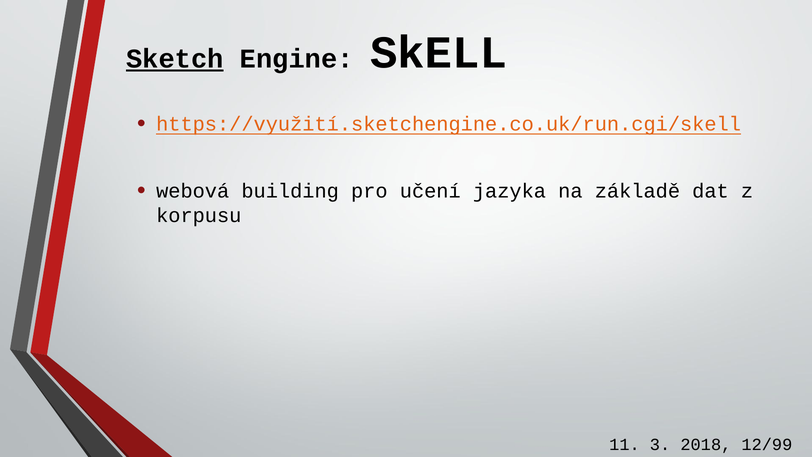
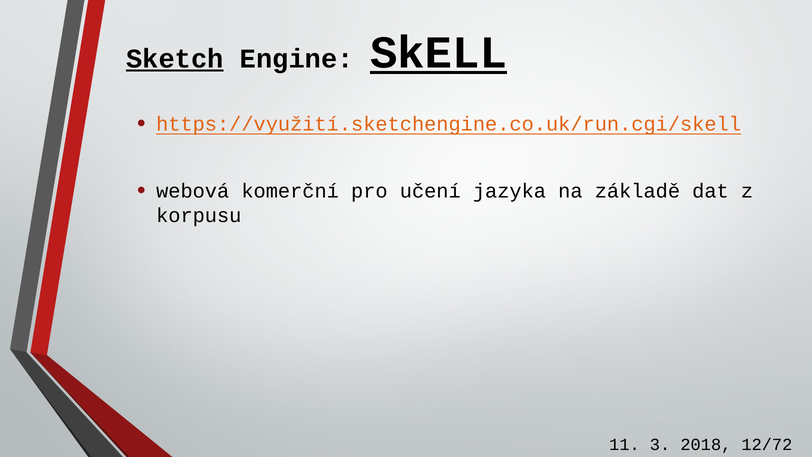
SkELL underline: none -> present (439, 53)
building: building -> komerční (290, 191)
12/99: 12/99 -> 12/72 (767, 444)
